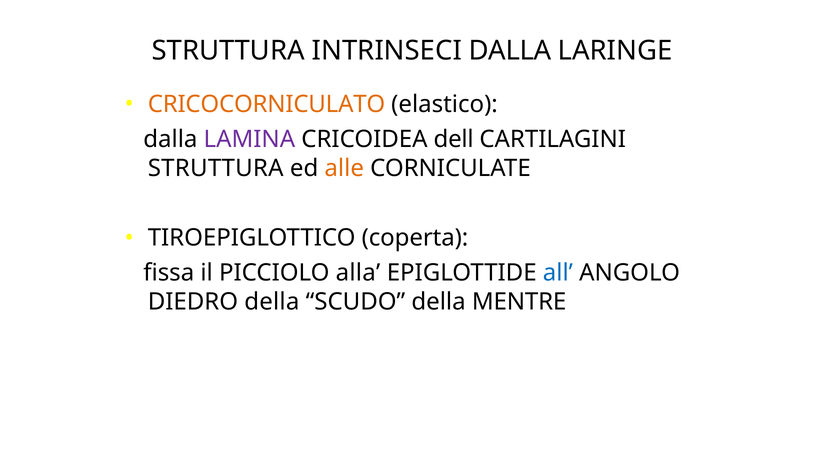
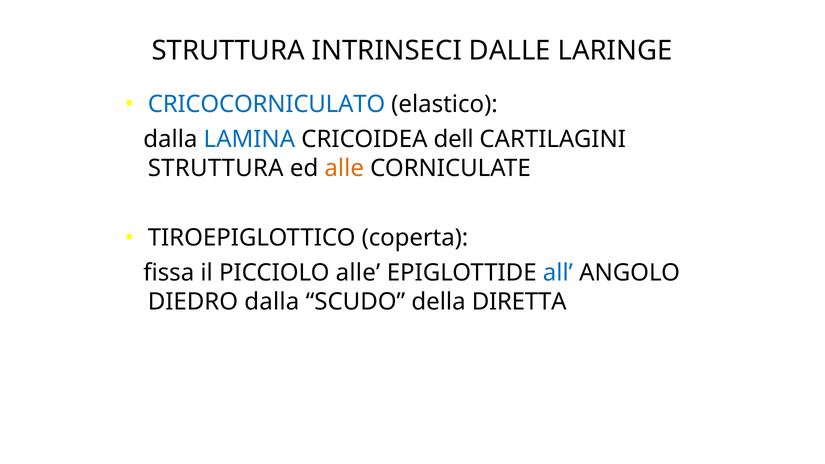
INTRINSECI DALLA: DALLA -> DALLE (510, 51)
CRICOCORNICULATO colour: orange -> blue (267, 104)
LAMINA colour: purple -> blue (249, 139)
PICCIOLO alla: alla -> alle (358, 273)
DIEDRO della: della -> dalla (272, 302)
MENTRE: MENTRE -> DIRETTA (519, 302)
